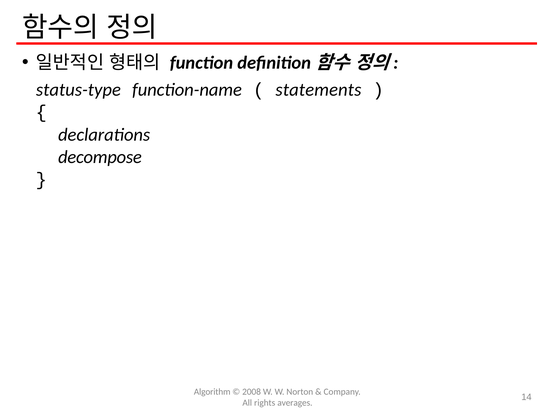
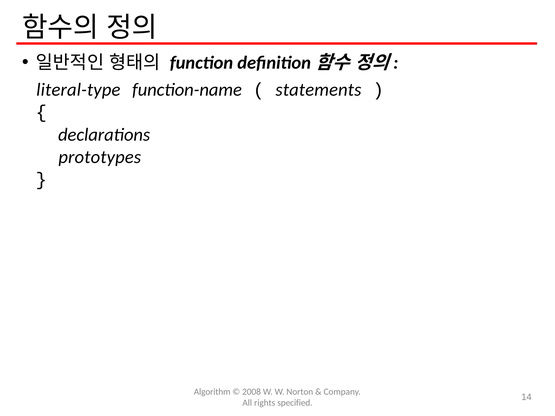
status-type: status-type -> literal-type (78, 90)
decompose: decompose -> prototypes (100, 157)
averages: averages -> specified (295, 403)
